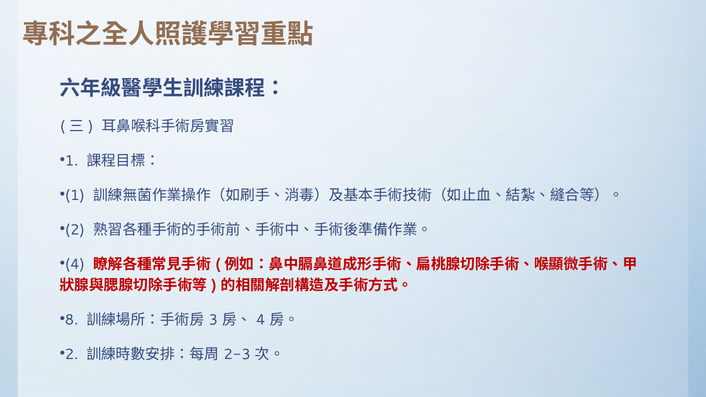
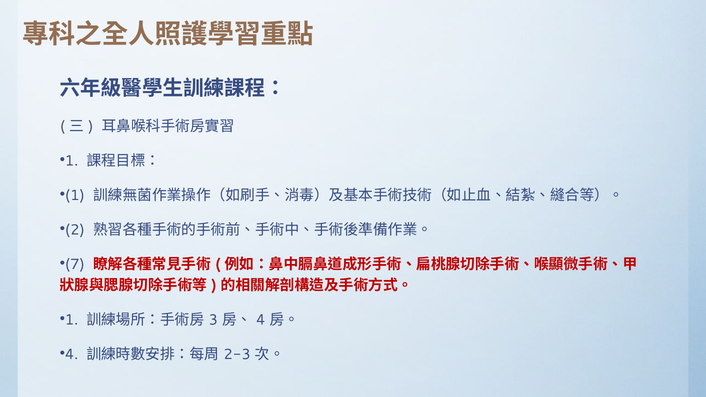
4: 4 -> 7 (75, 265)
8: 8 -> 1 (72, 320)
2: 2 -> 4 (72, 355)
